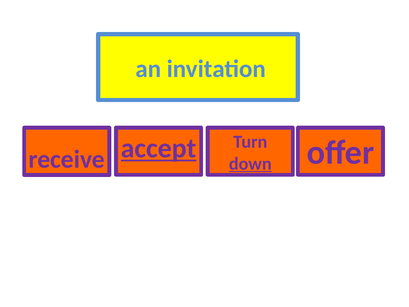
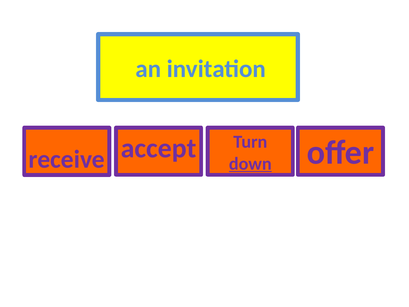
accept underline: present -> none (159, 148)
